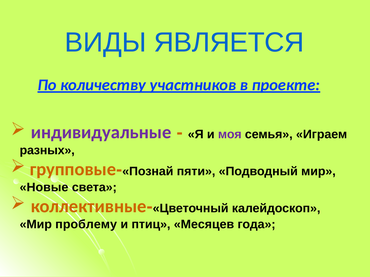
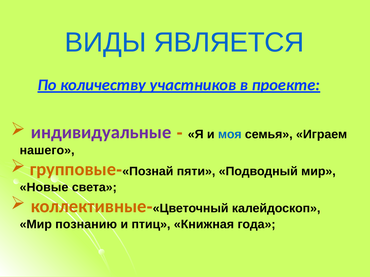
моя colour: purple -> blue (230, 135)
разных: разных -> нашего (47, 151)
проблему: проблему -> познанию (86, 225)
Месяцев: Месяцев -> Книжная (204, 225)
